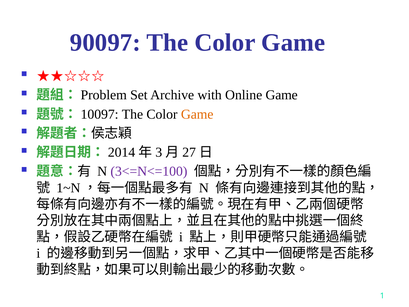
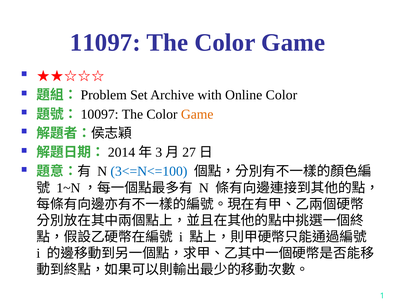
90097: 90097 -> 11097 (105, 43)
Online Game: Game -> Color (281, 95)
3<=N<=100 colour: purple -> blue (149, 171)
